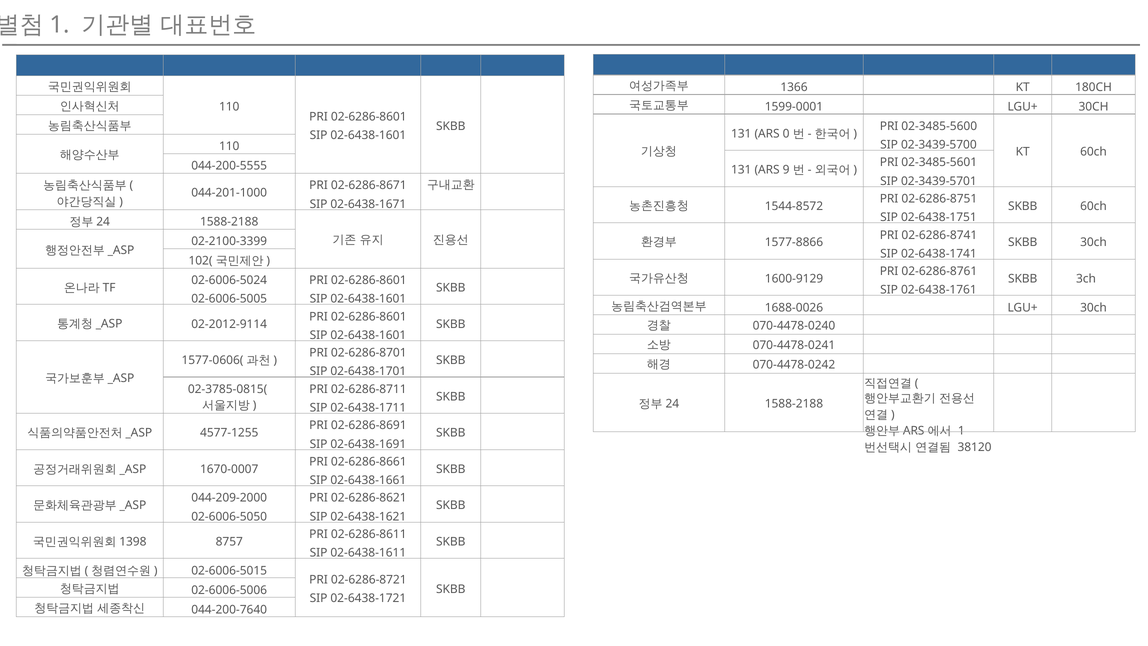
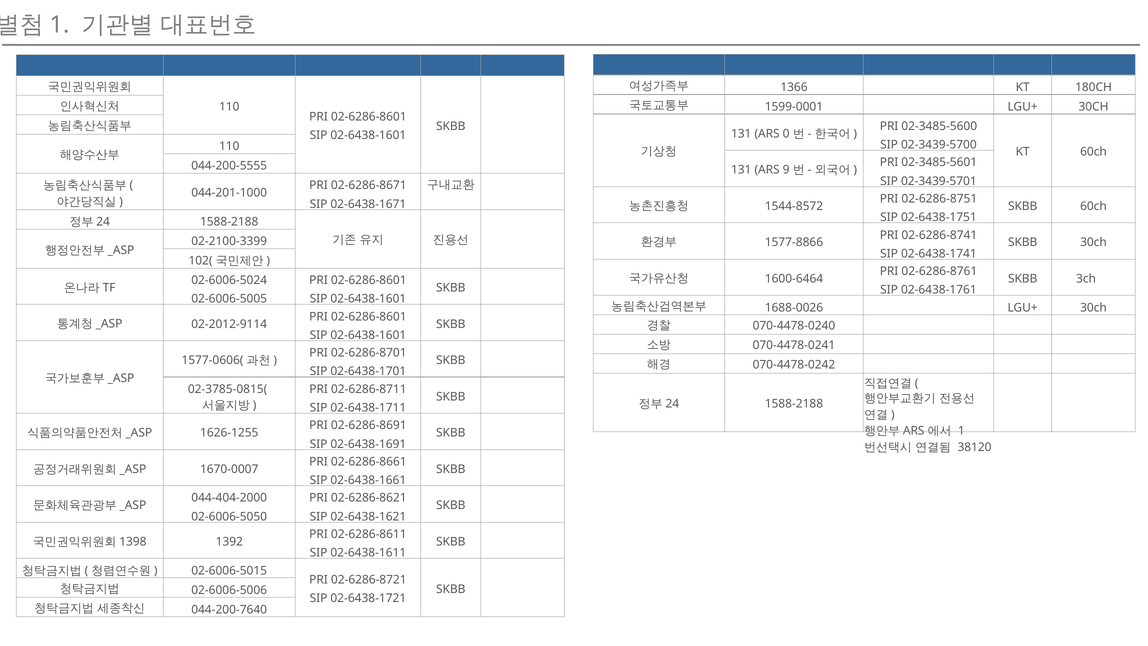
1600-9129: 1600-9129 -> 1600-6464 (794, 279)
4577-1255: 4577-1255 -> 1626-1255 (229, 433)
044-209-2000: 044-209-2000 -> 044-404-2000 (229, 498)
8757: 8757 -> 1392 (229, 542)
